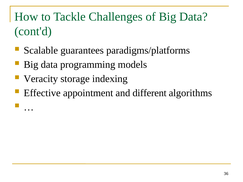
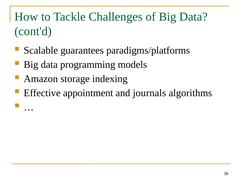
Veracity: Veracity -> Amazon (41, 79)
different: different -> journals (149, 93)
